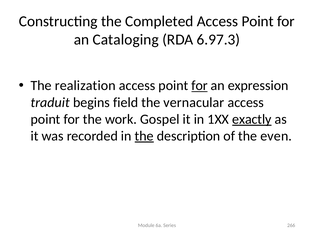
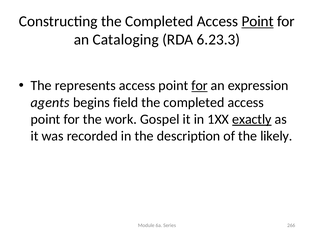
Point underline: none -> present (258, 21)
6.97.3: 6.97.3 -> 6.23.3 (218, 40)
realization: realization -> represents (85, 85)
traduit: traduit -> agents (50, 102)
vernacular: vernacular -> completed (194, 102)
the underline: present -> none (144, 136)
even: even -> likely (276, 136)
